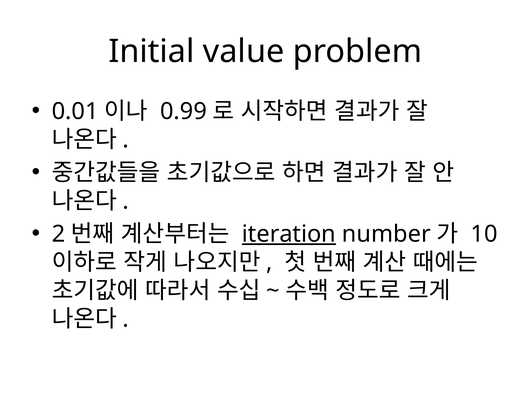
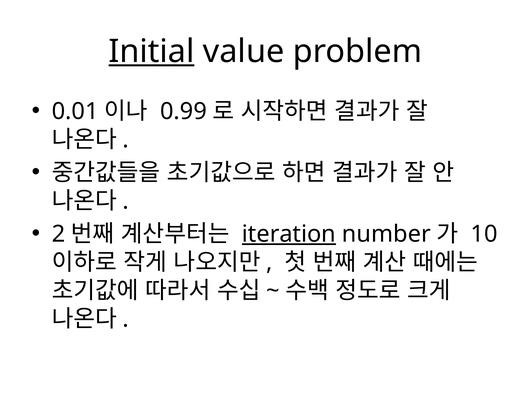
Initial underline: none -> present (152, 51)
